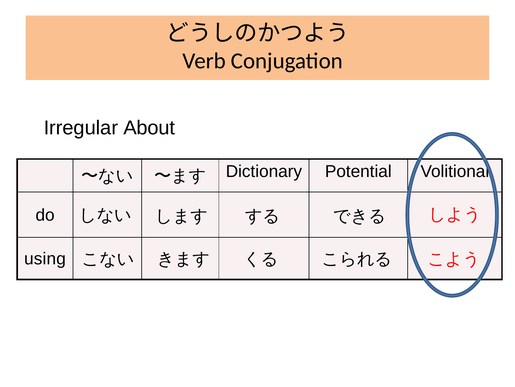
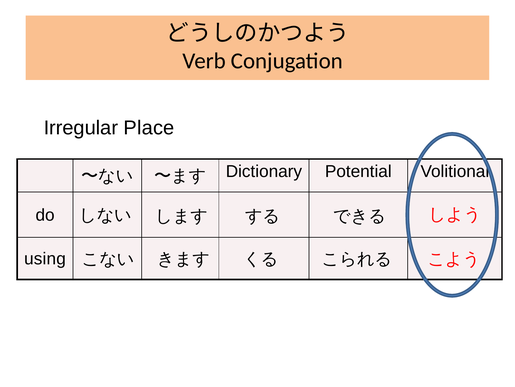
About: About -> Place (149, 128)
